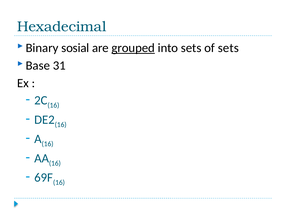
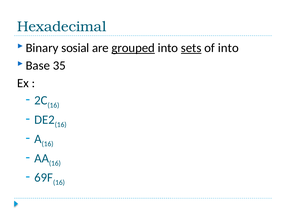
sets underline: none -> present (191, 48)
of sets: sets -> into (228, 48)
31: 31 -> 35 (59, 66)
